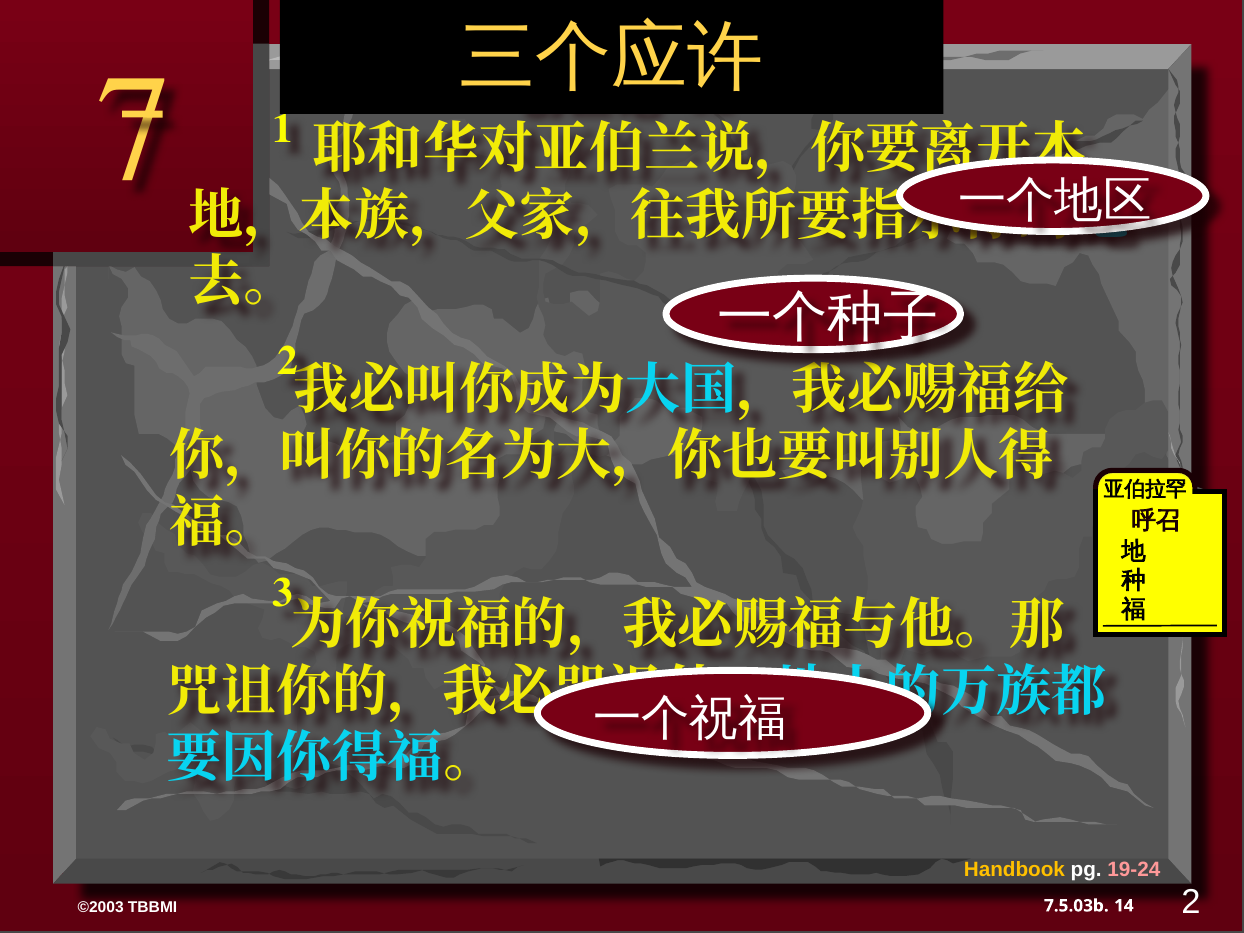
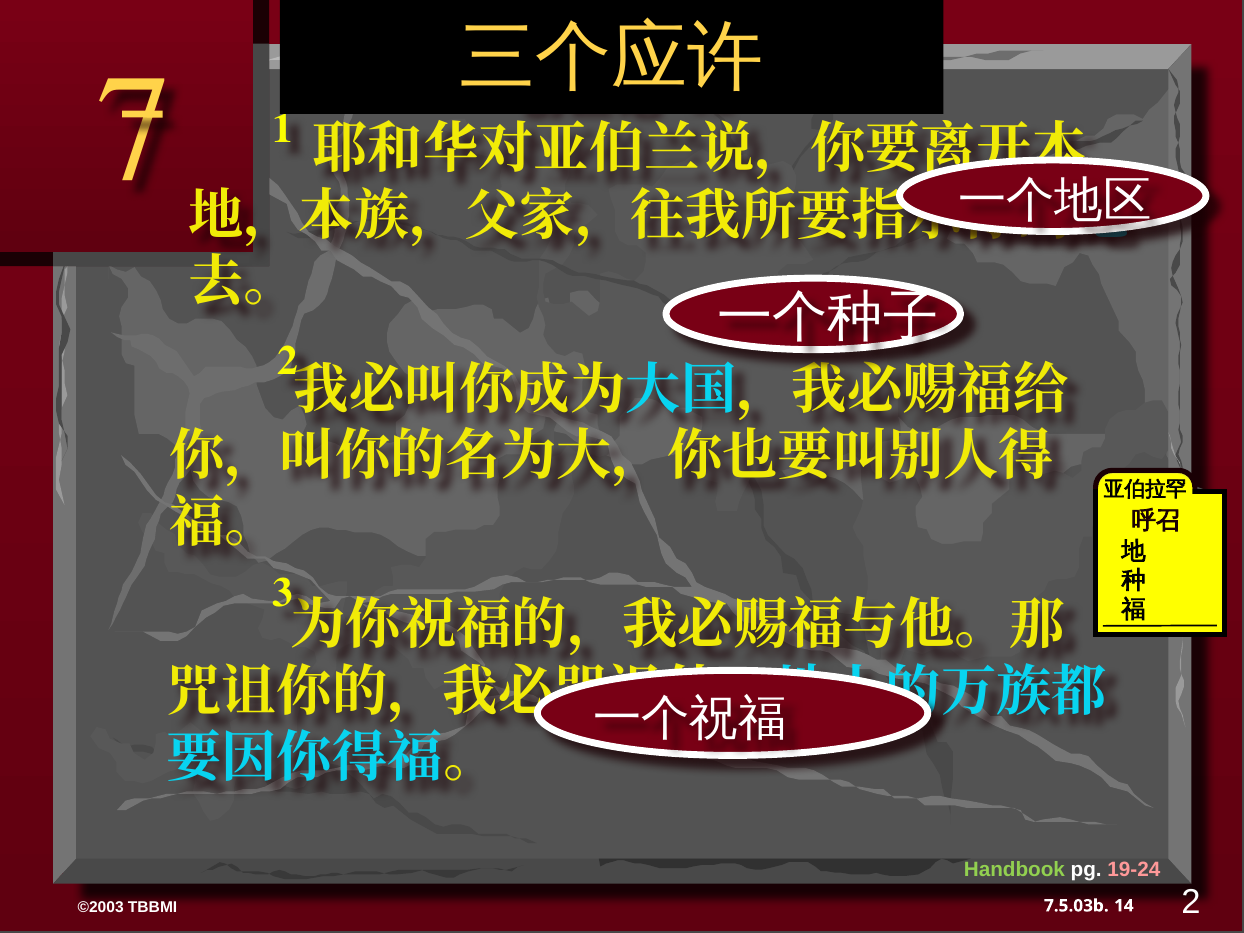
Handbook colour: yellow -> light green (1014, 869)
